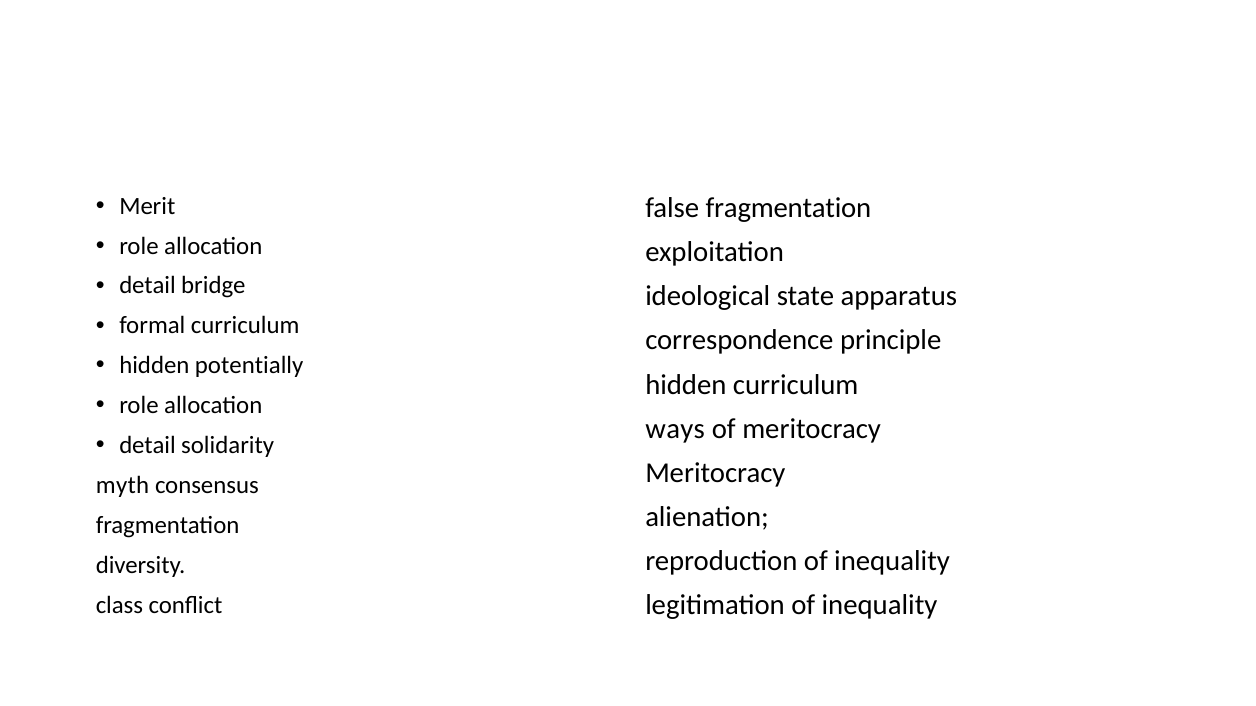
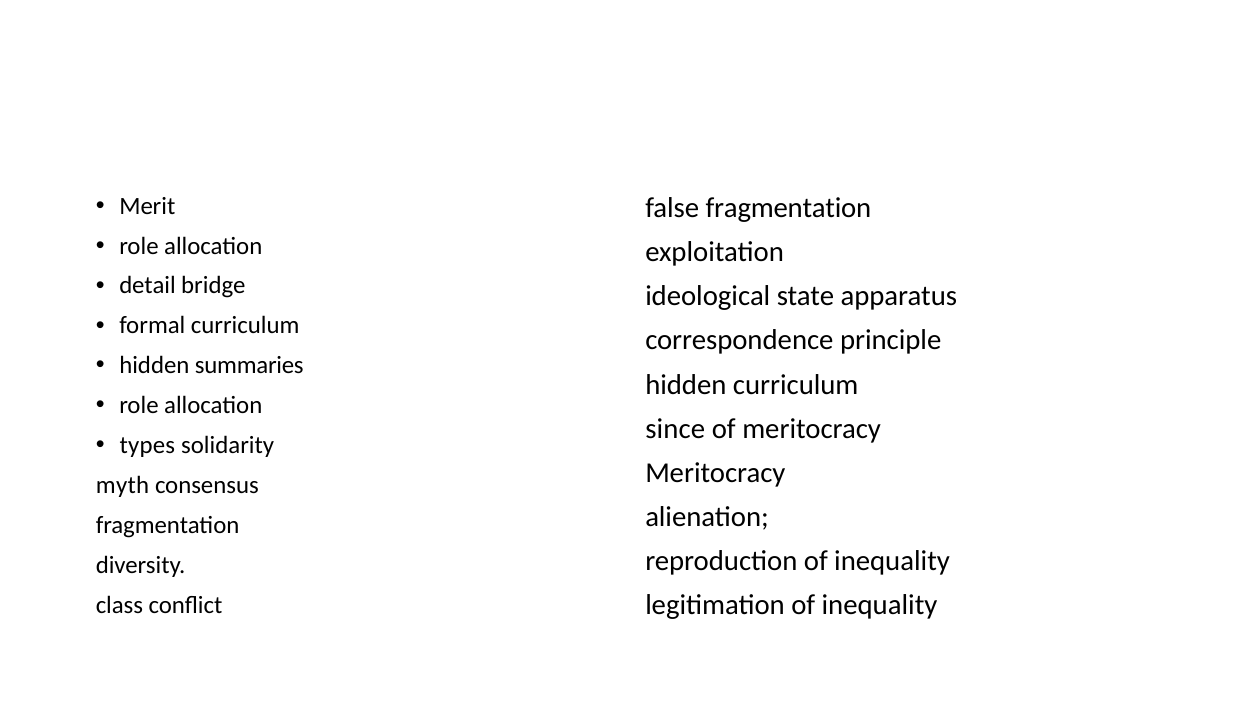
potentially: potentially -> summaries (249, 366)
ways: ways -> since (675, 429)
detail: detail -> types (147, 446)
